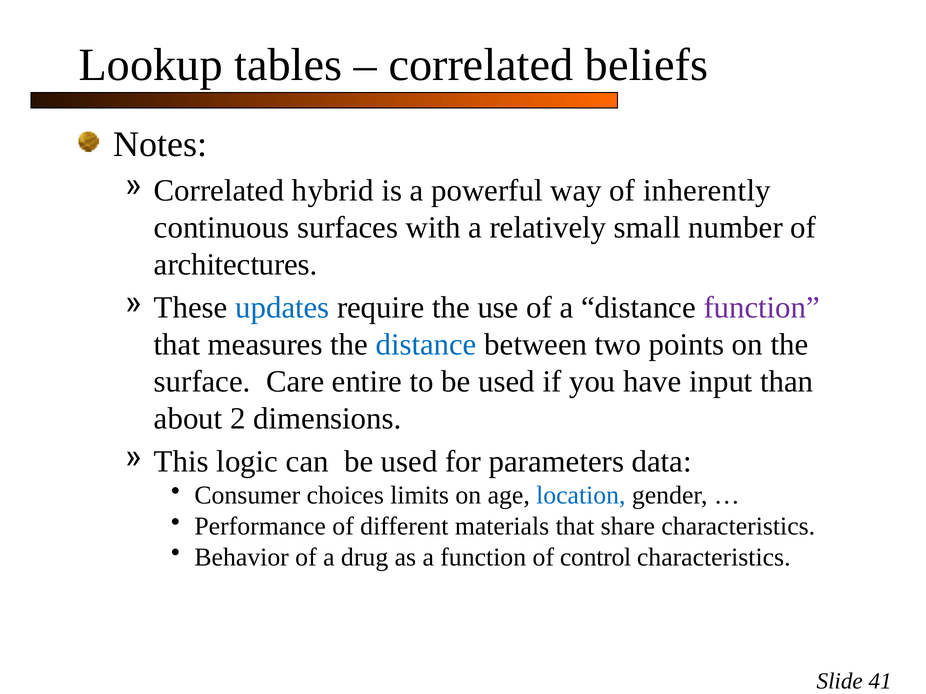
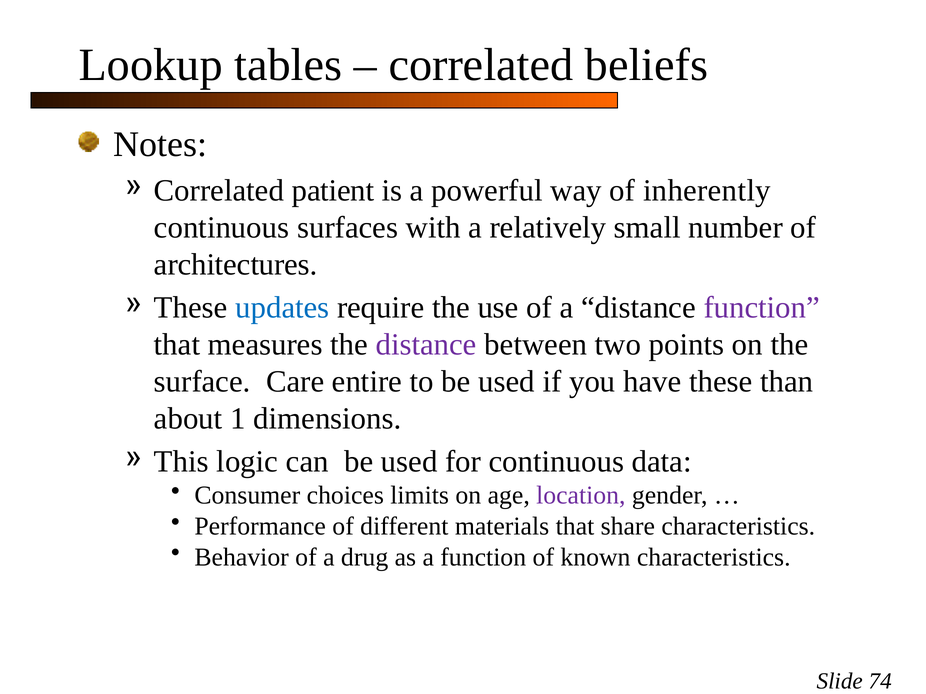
hybrid: hybrid -> patient (333, 190)
distance colour: blue -> purple (426, 345)
have input: input -> these (721, 382)
2: 2 -> 1 (238, 419)
for parameters: parameters -> continuous (556, 462)
location colour: blue -> purple (581, 496)
control: control -> known (595, 557)
41: 41 -> 74 (880, 682)
